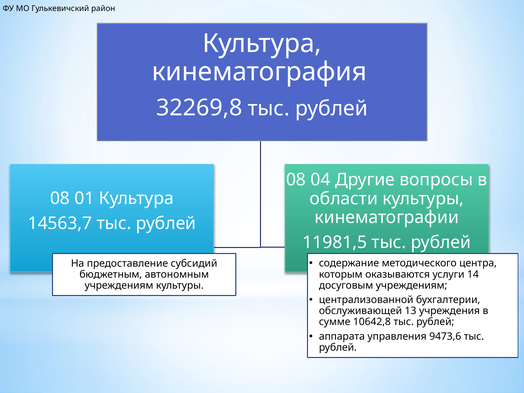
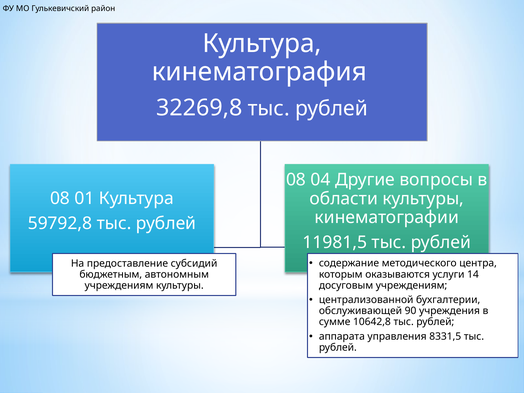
14563,7: 14563,7 -> 59792,8 (60, 224)
13: 13 -> 90 (411, 311)
9473,6: 9473,6 -> 8331,5 (445, 337)
